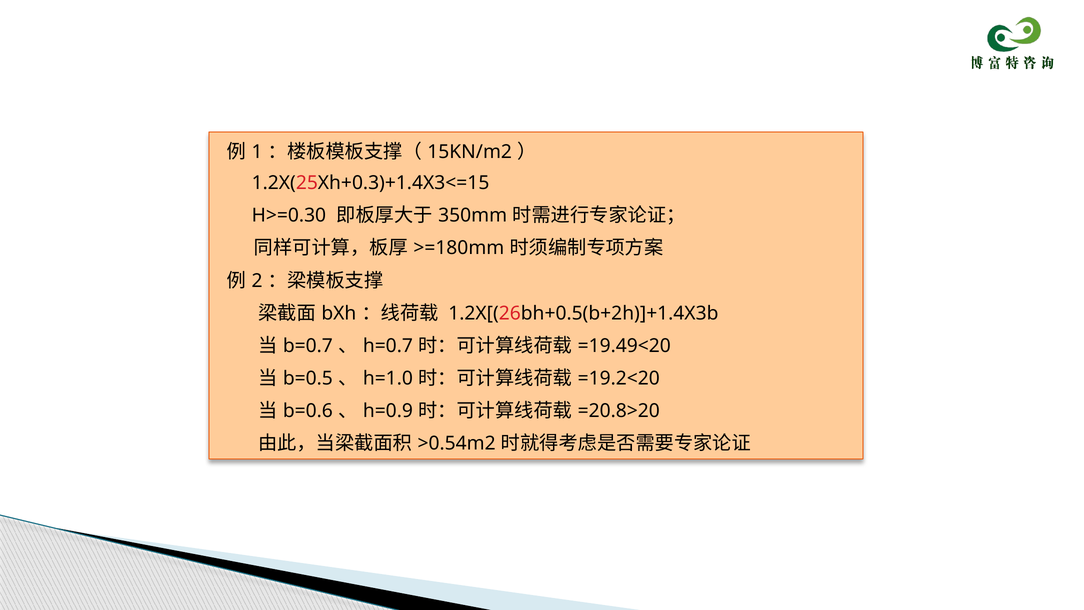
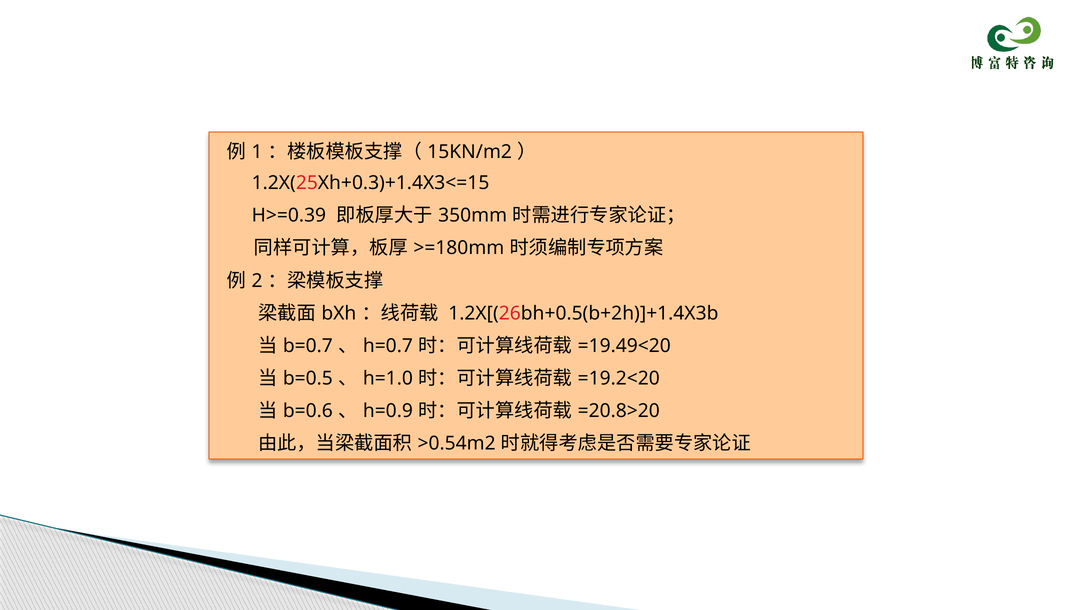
H>=0.30: H>=0.30 -> H>=0.39 (289, 215)
